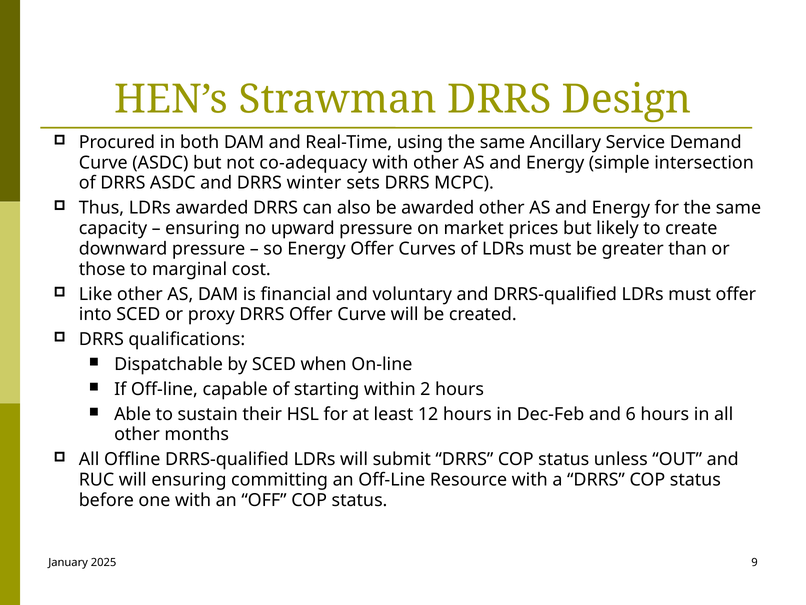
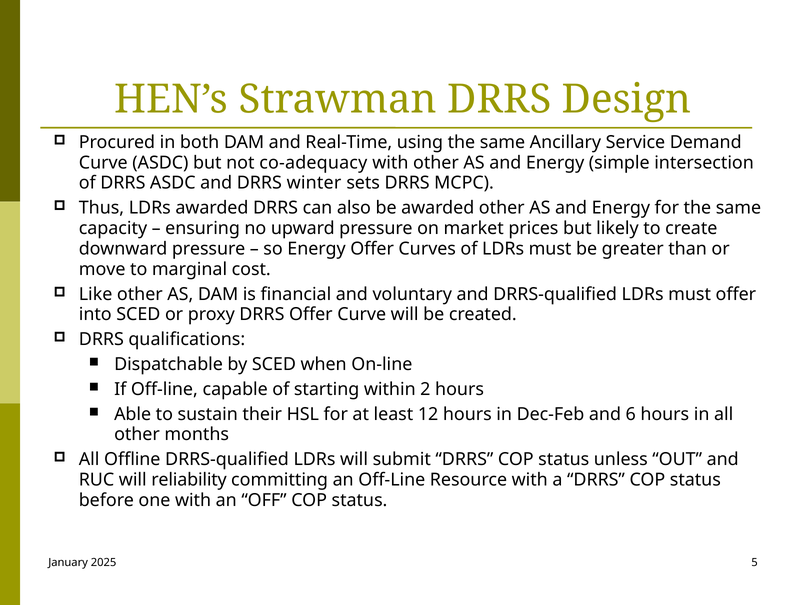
those: those -> move (102, 269)
will ensuring: ensuring -> reliability (189, 479)
9: 9 -> 5 (755, 562)
